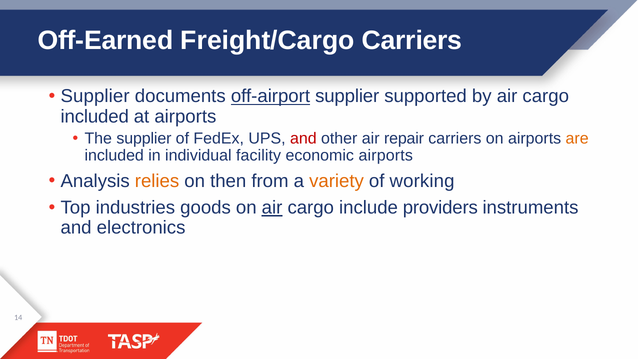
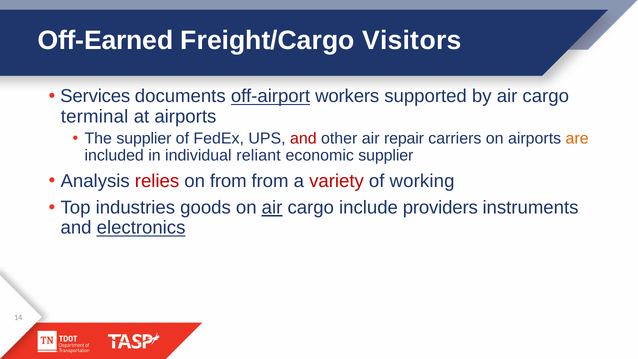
Freight/Cargo Carriers: Carriers -> Visitors (412, 40)
Supplier: Supplier -> Services (95, 96)
off-airport supplier: supplier -> workers (347, 96)
included: included -> terminal (95, 116)
facility: facility -> reliant (259, 156)
economic airports: airports -> supplier (386, 156)
relies colour: orange -> red (157, 181)
on then: then -> from (228, 181)
variety colour: orange -> red (337, 181)
electronics underline: none -> present (141, 228)
